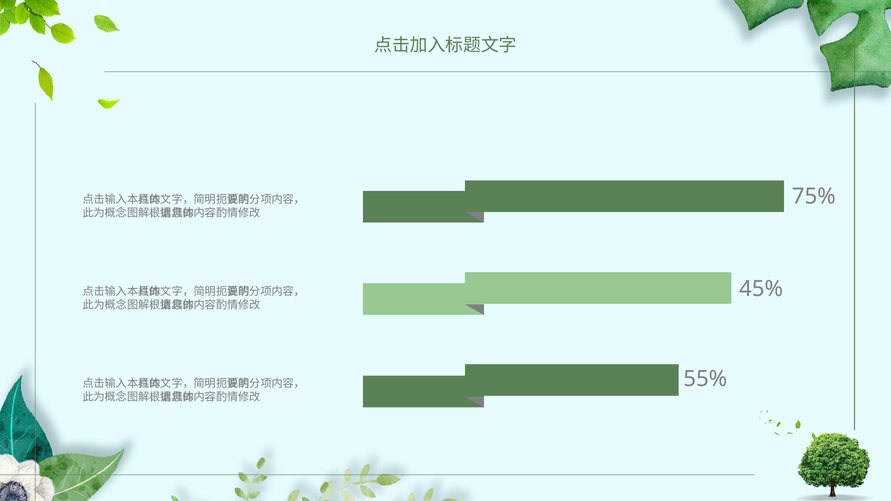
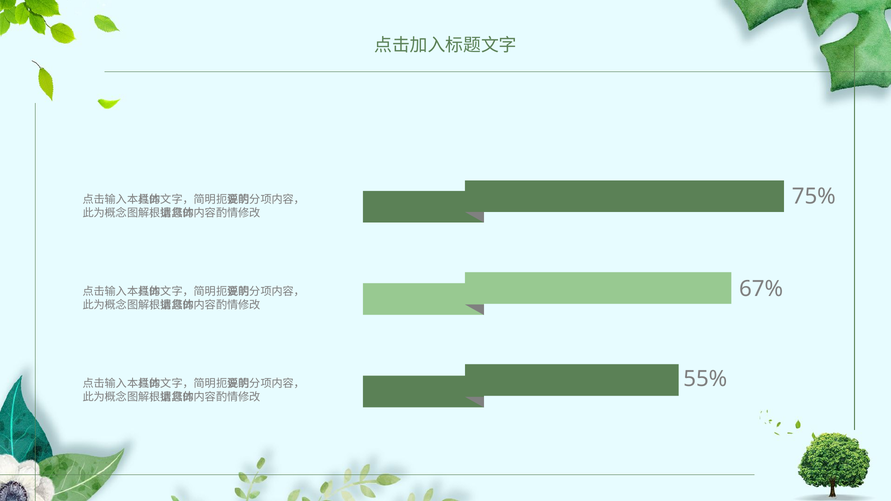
45%: 45% -> 67% (761, 289)
